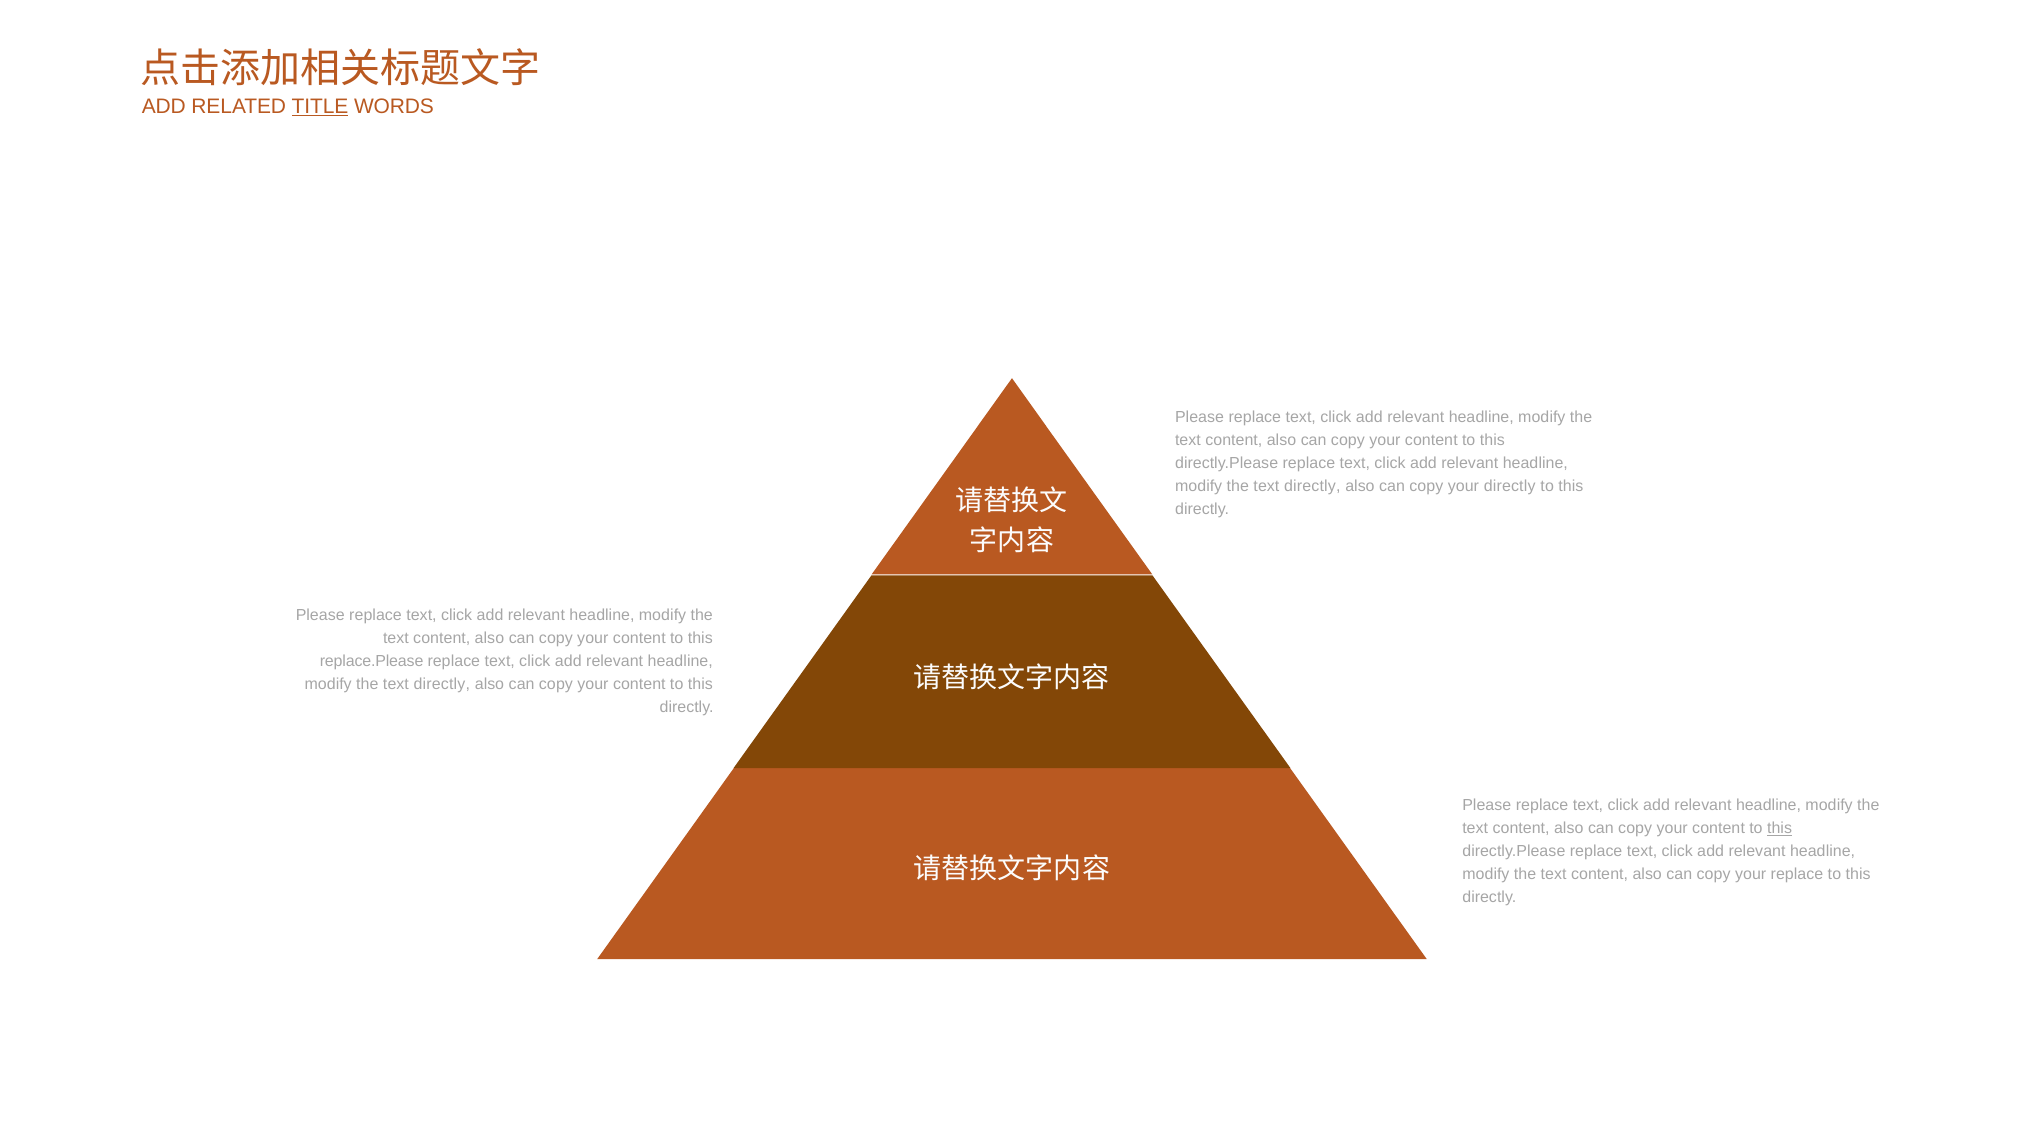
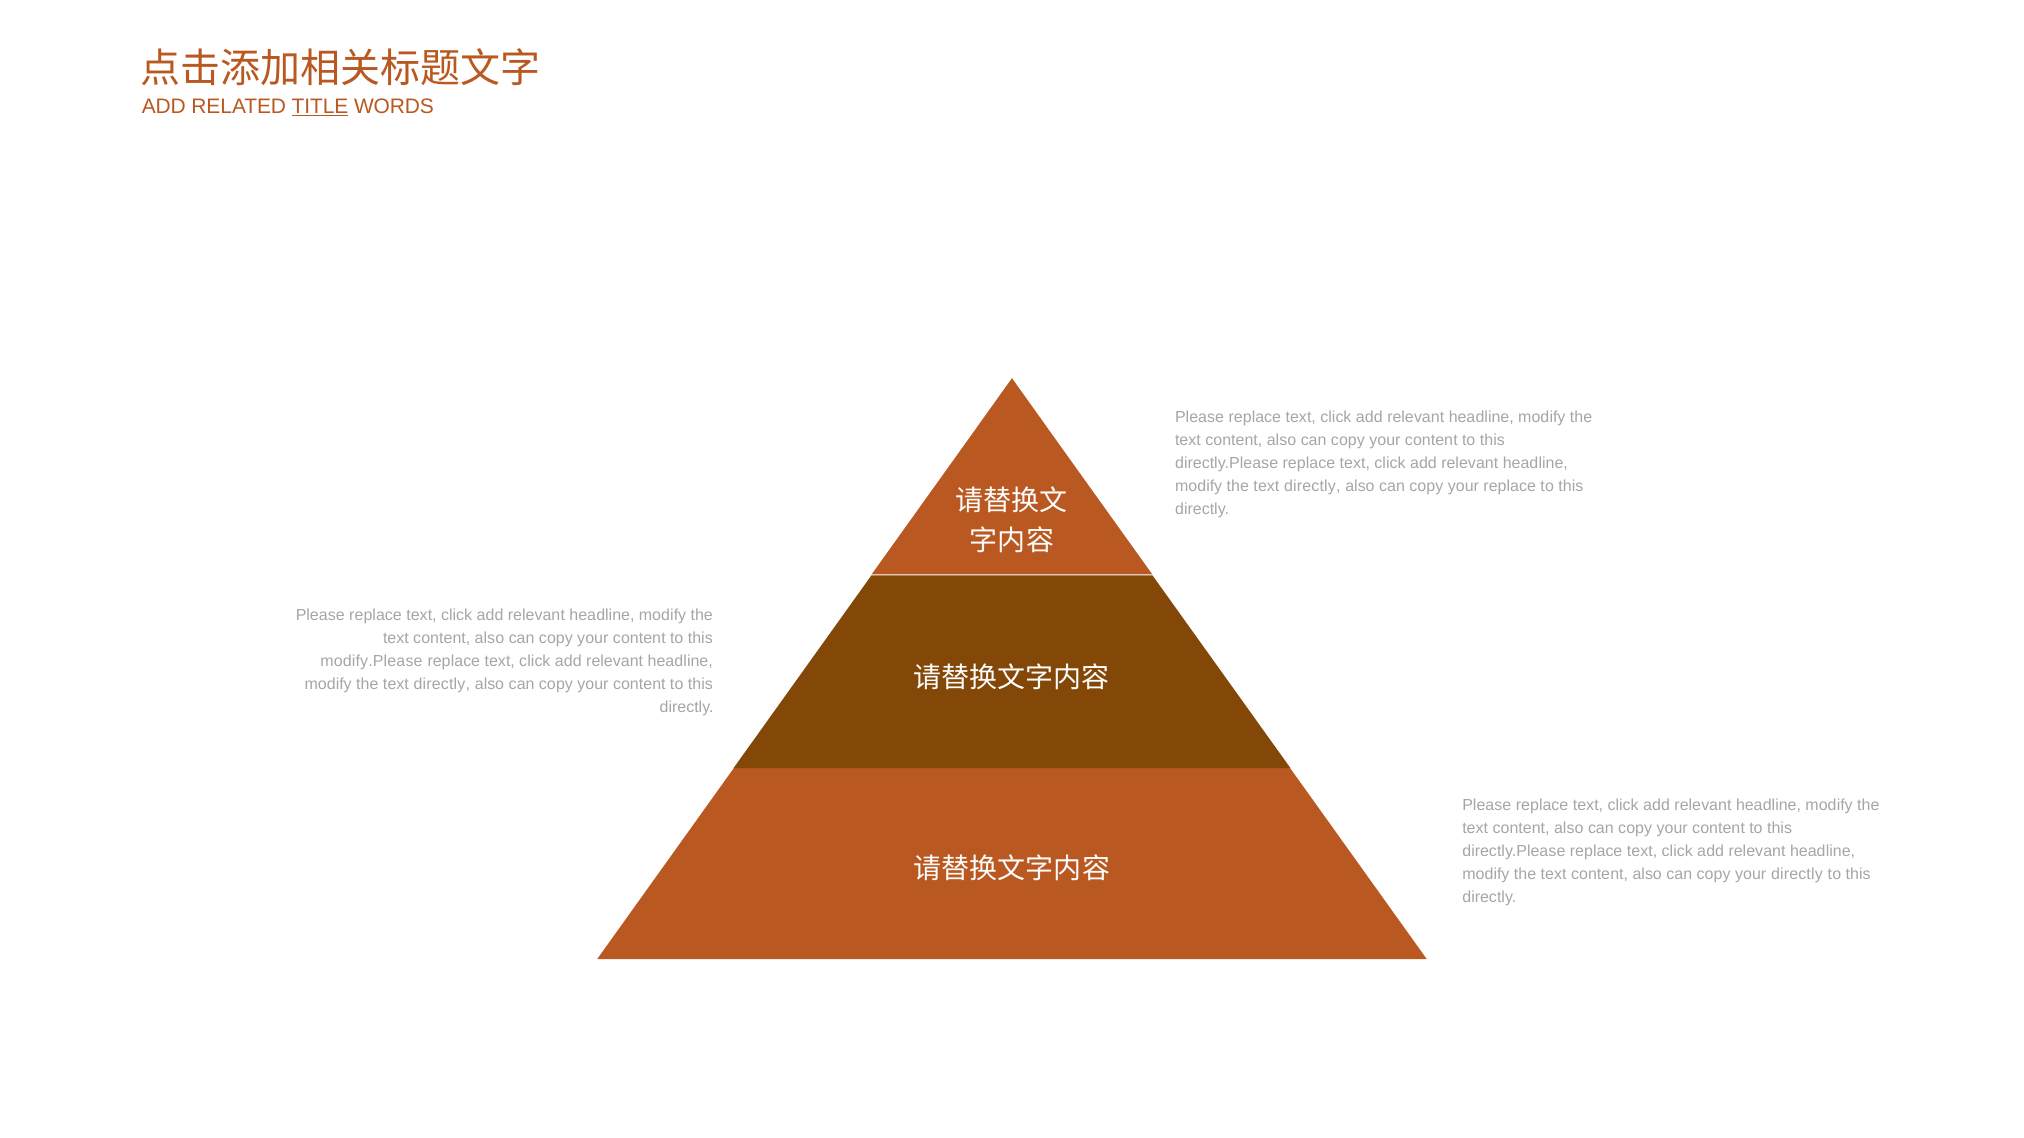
your directly: directly -> replace (1510, 486)
replace.Please: replace.Please -> modify.Please (371, 662)
this underline: present -> none (1780, 829)
your replace: replace -> directly (1797, 875)
